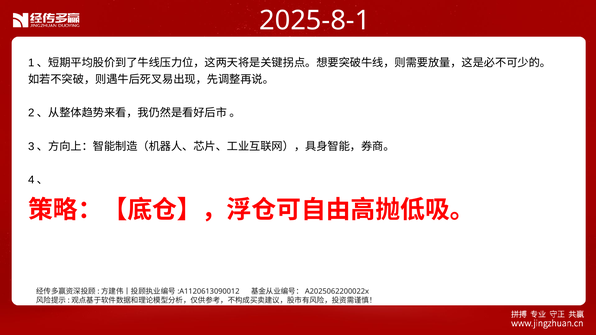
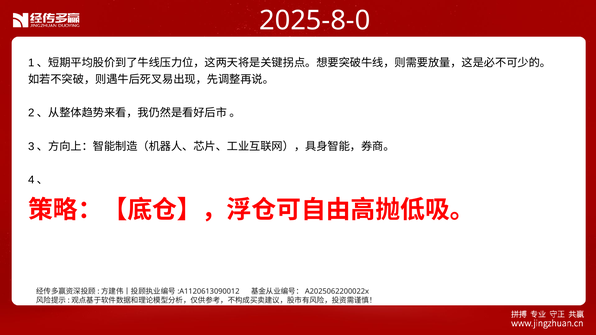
2025-8-1: 2025-8-1 -> 2025-8-0 (315, 20)
